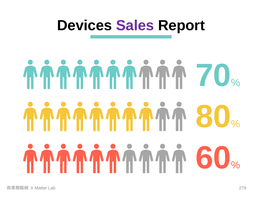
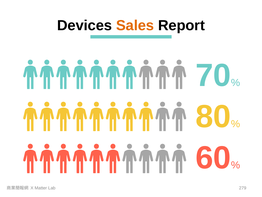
Sales colour: purple -> orange (135, 26)
